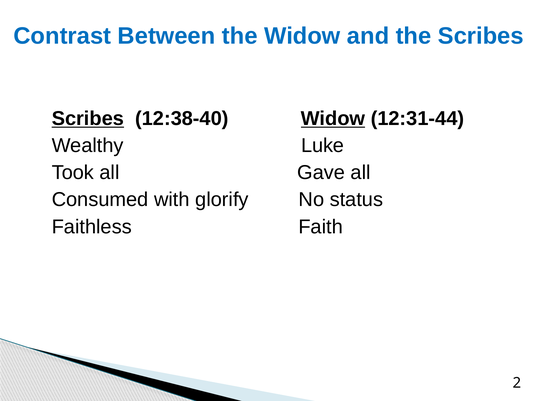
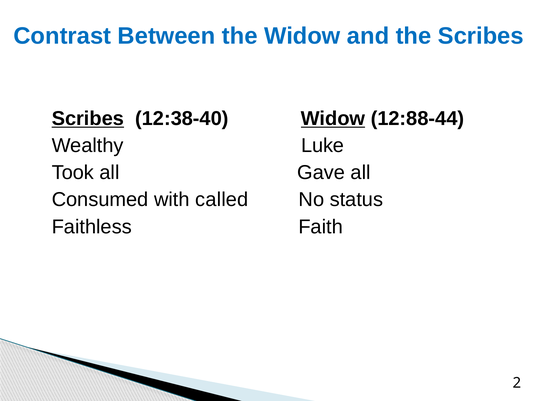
12:31-44: 12:31-44 -> 12:88-44 (417, 118)
glorify: glorify -> called (222, 199)
